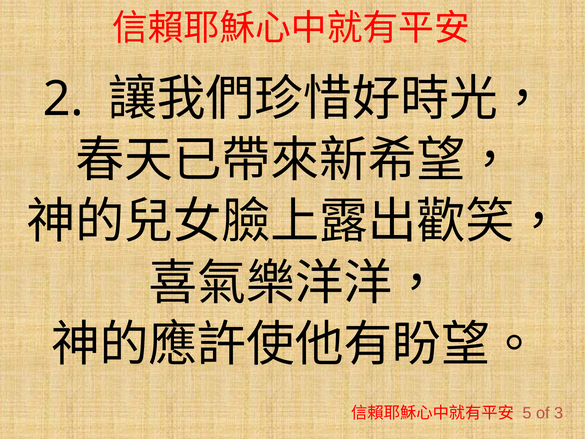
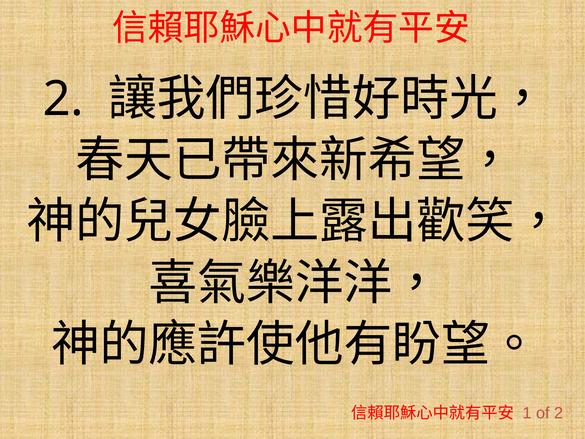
5: 5 -> 1 (527, 413)
of 3: 3 -> 2 (559, 413)
